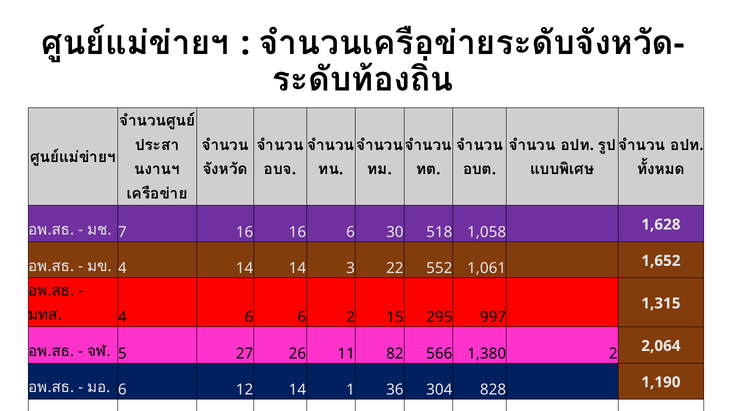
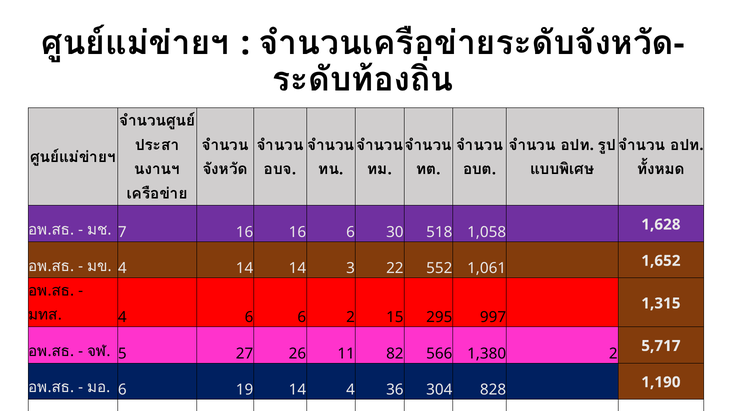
2,064: 2,064 -> 5,717 (661, 347)
12: 12 -> 19 (245, 390)
14 1: 1 -> 4 (351, 390)
